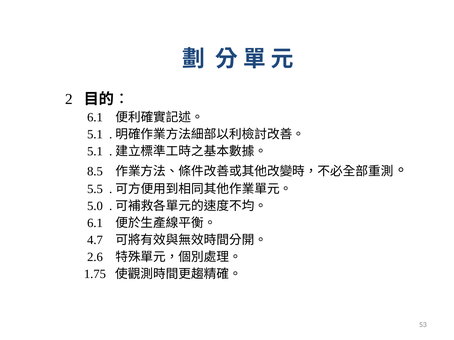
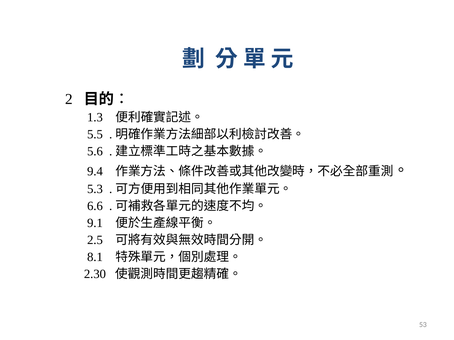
6.1: 6.1 -> 1.3 (95, 118)
5.1: 5.1 -> 5.5 (95, 135)
5.1: 5.1 -> 5.6 (95, 152)
8.5: 8.5 -> 9.4 (95, 172)
5.5: 5.5 -> 5.3 (95, 189)
5.0: 5.0 -> 6.6 (95, 206)
6.1: 6.1 -> 9.1 (95, 223)
4.7: 4.7 -> 2.5 (95, 240)
2.6: 2.6 -> 8.1 (95, 257)
1.75: 1.75 -> 2.30 (95, 274)
